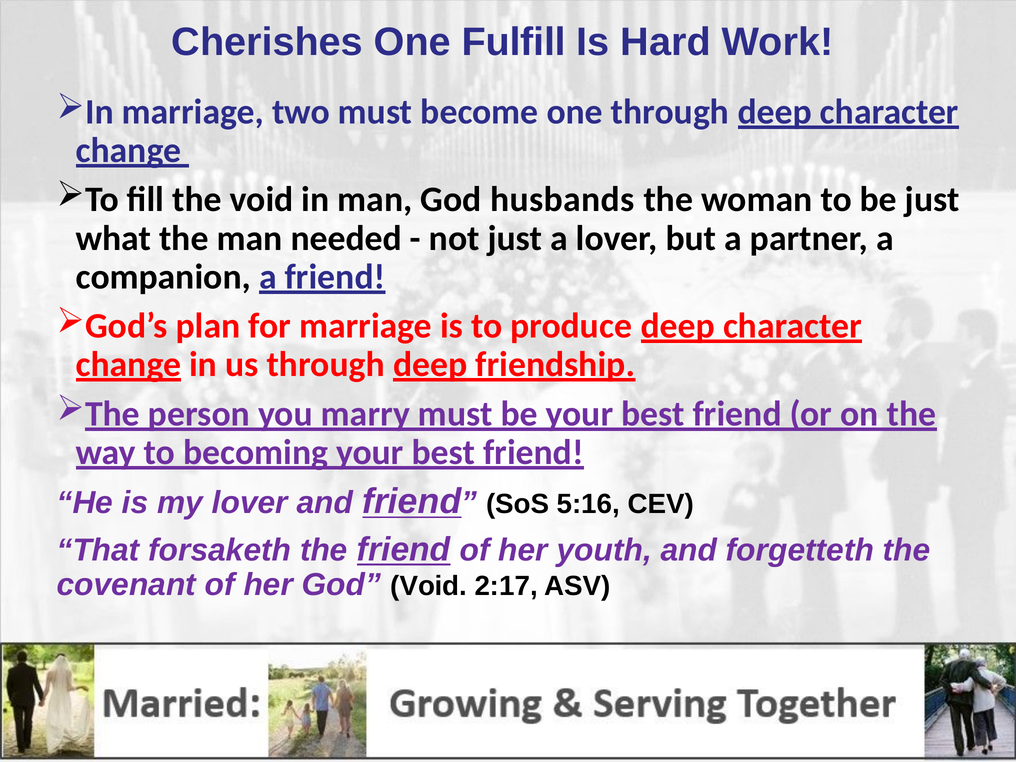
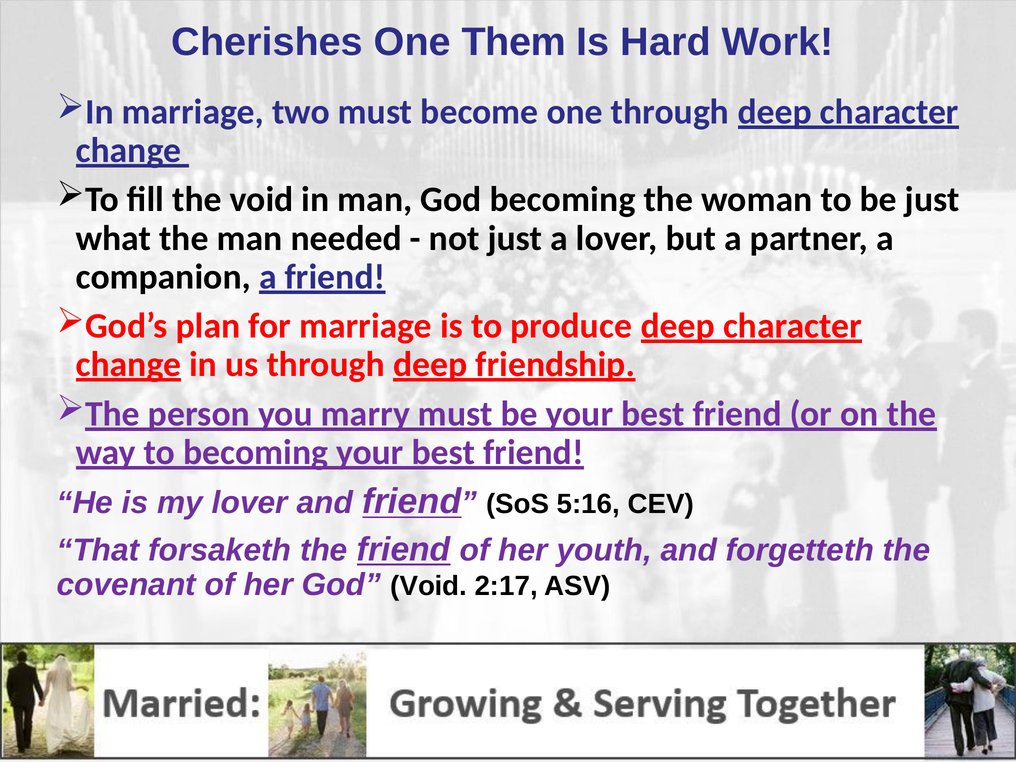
Fulfill: Fulfill -> Them (514, 42)
God husbands: husbands -> becoming (563, 200)
